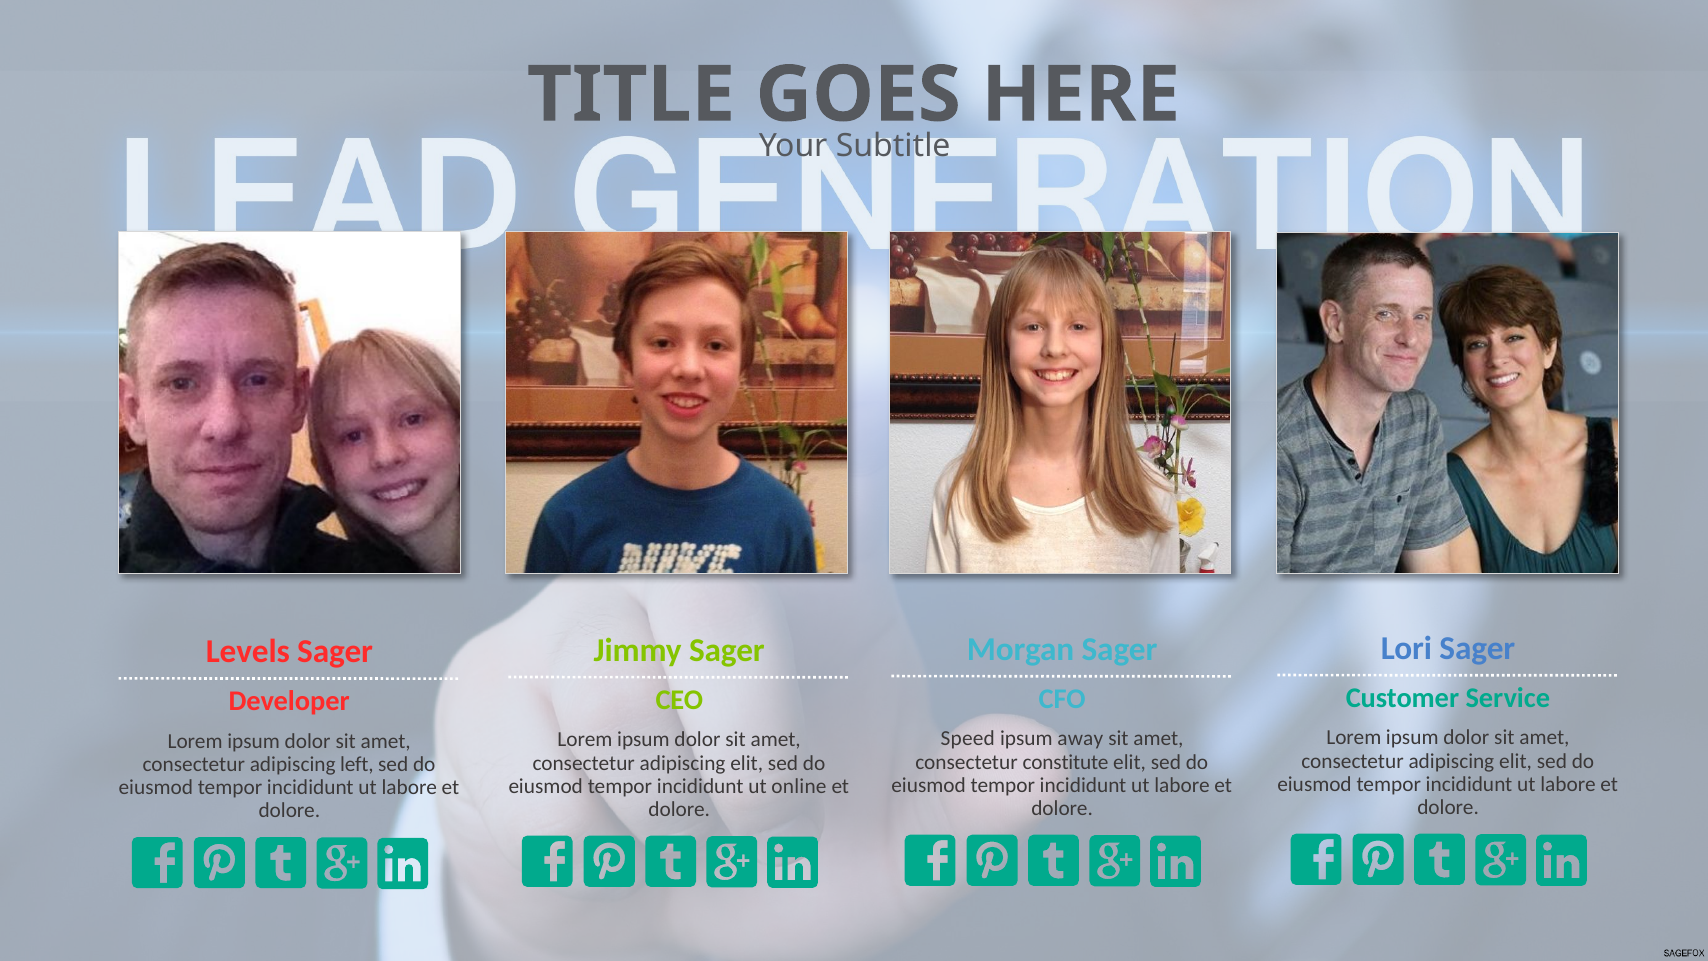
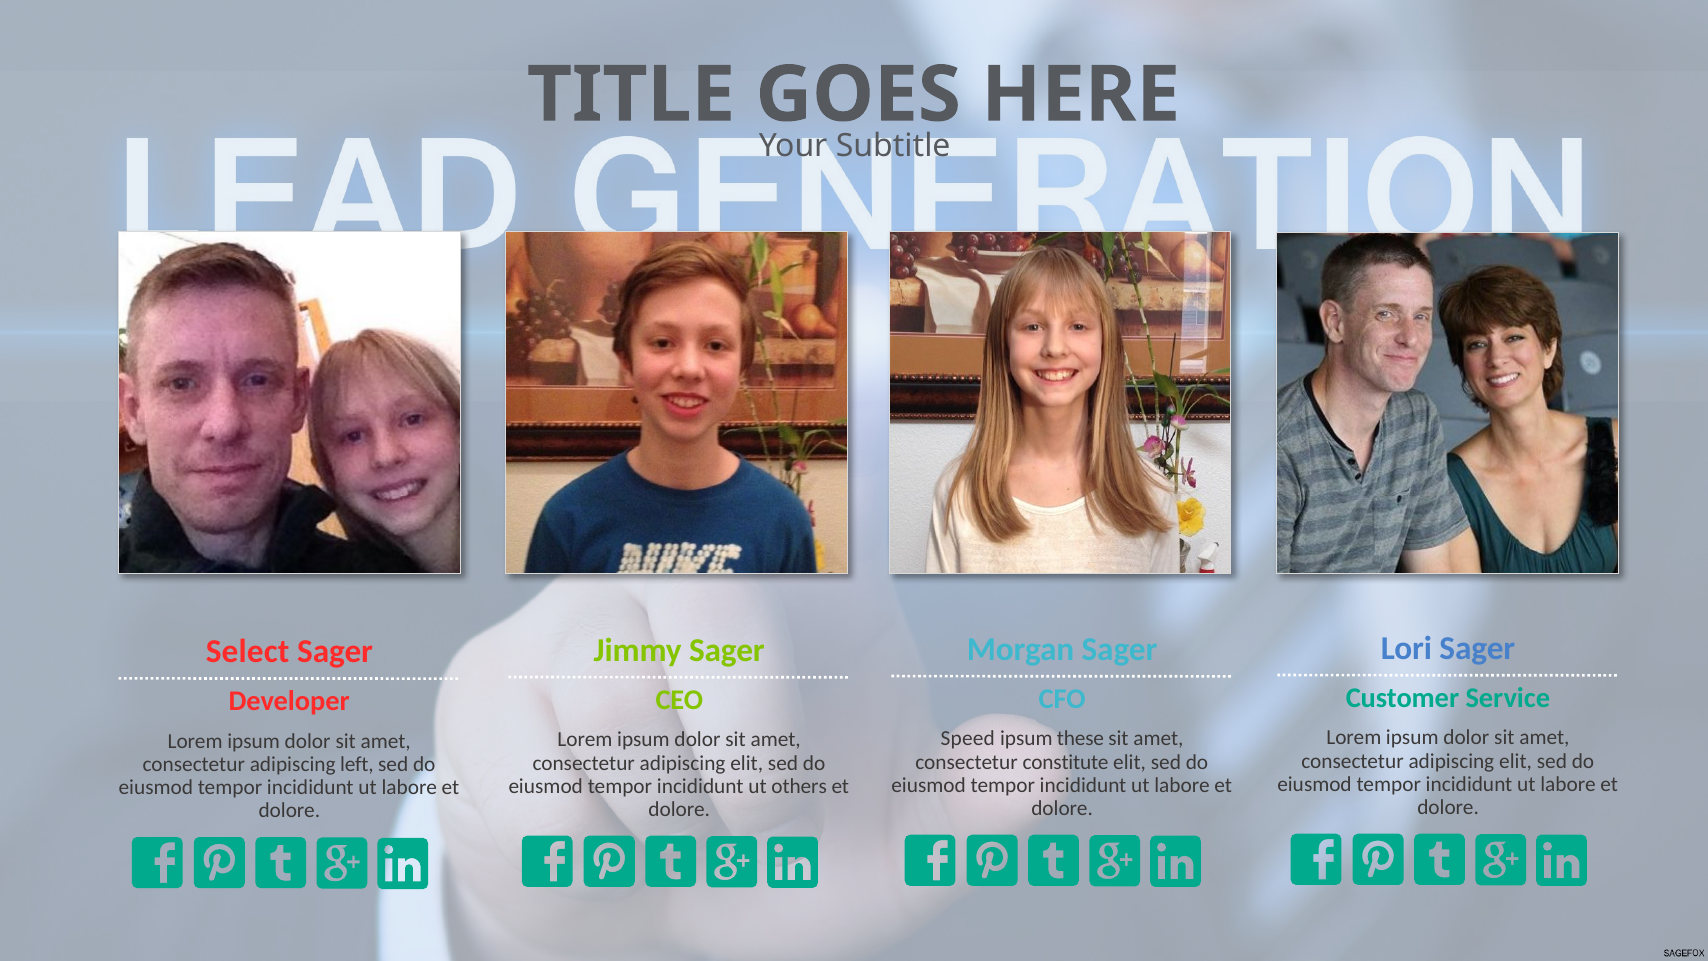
Levels: Levels -> Select (248, 652)
away: away -> these (1080, 739)
online: online -> others (799, 786)
